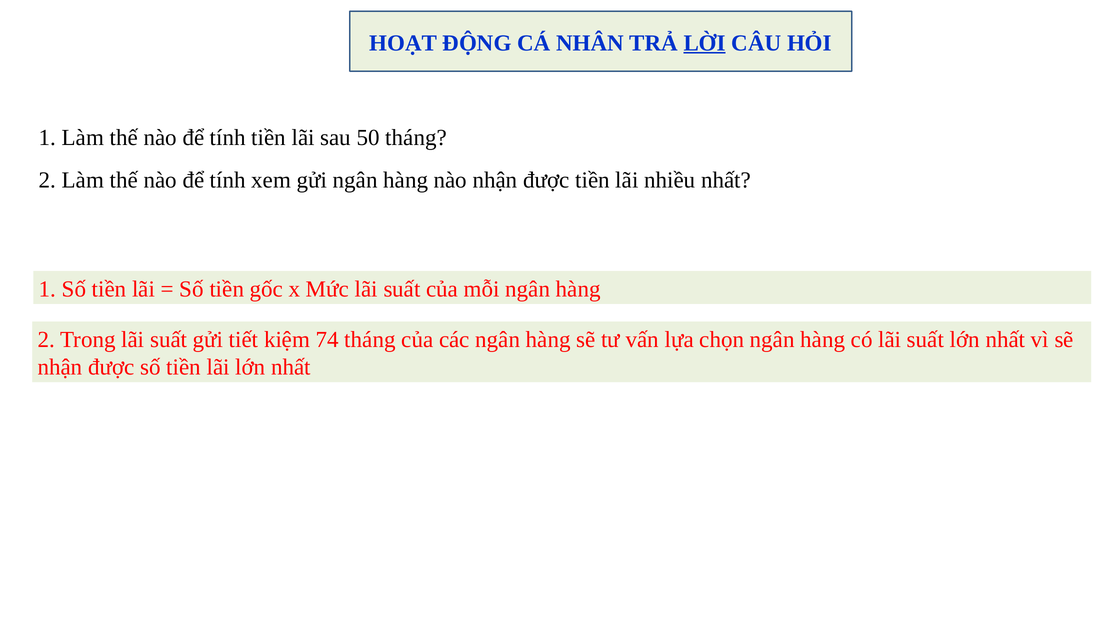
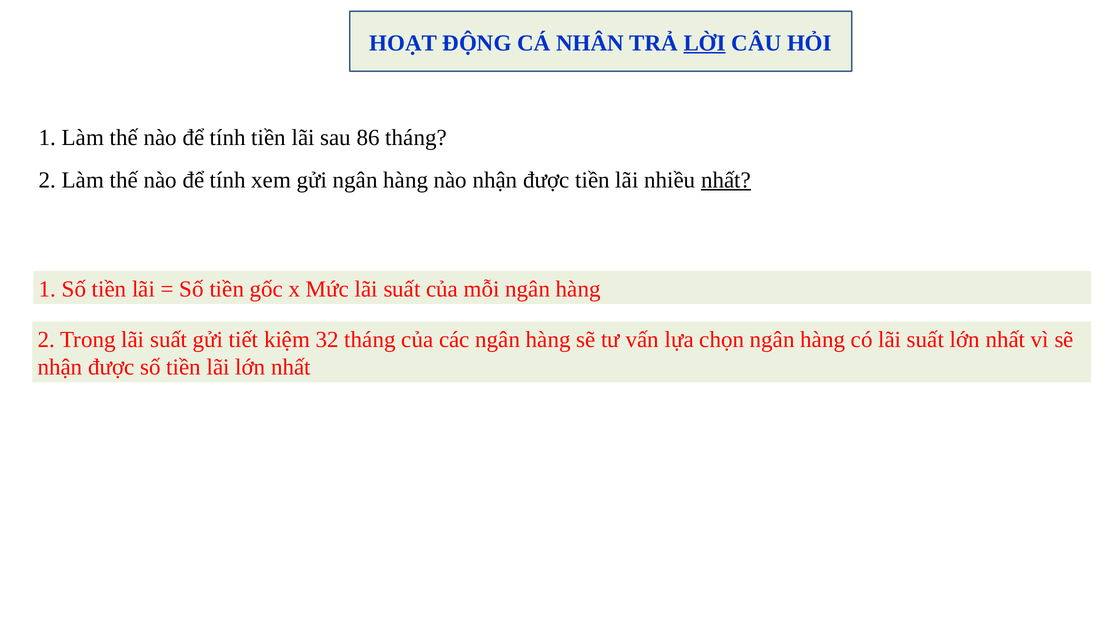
50: 50 -> 86 (368, 138)
nhất underline: none -> present (726, 180)
74: 74 -> 32 (327, 340)
